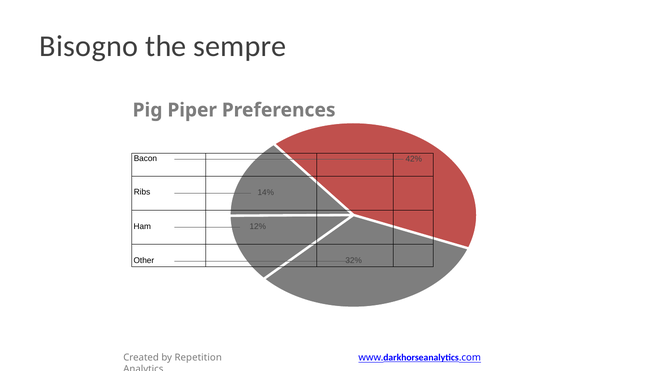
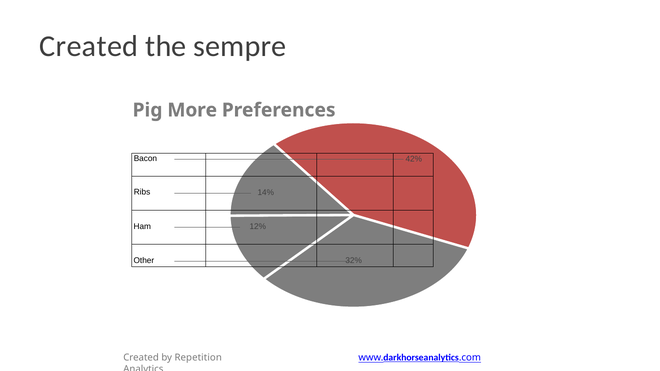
Bisogno: Bisogno -> Created (89, 46)
Piper: Piper -> More (192, 110)
